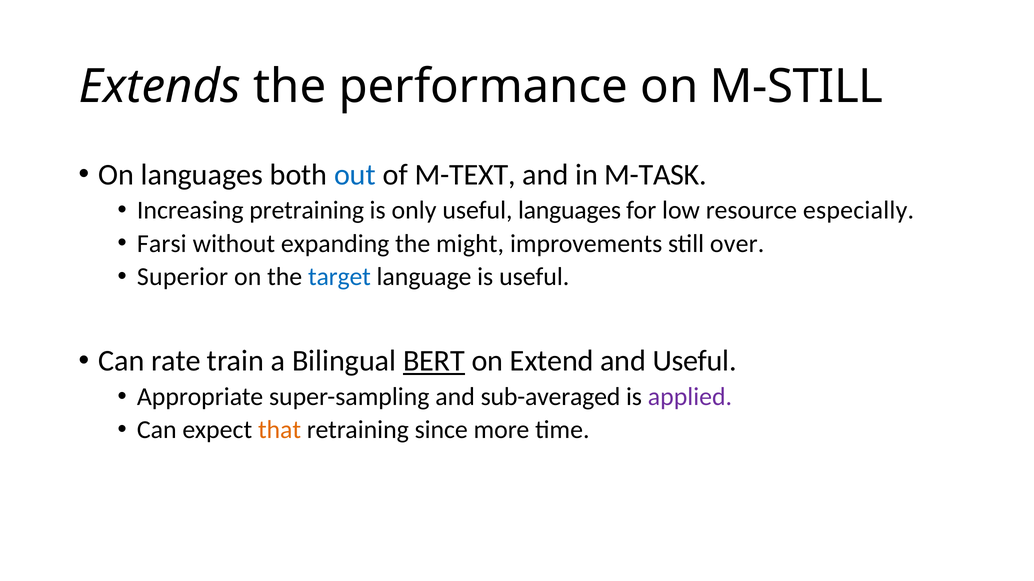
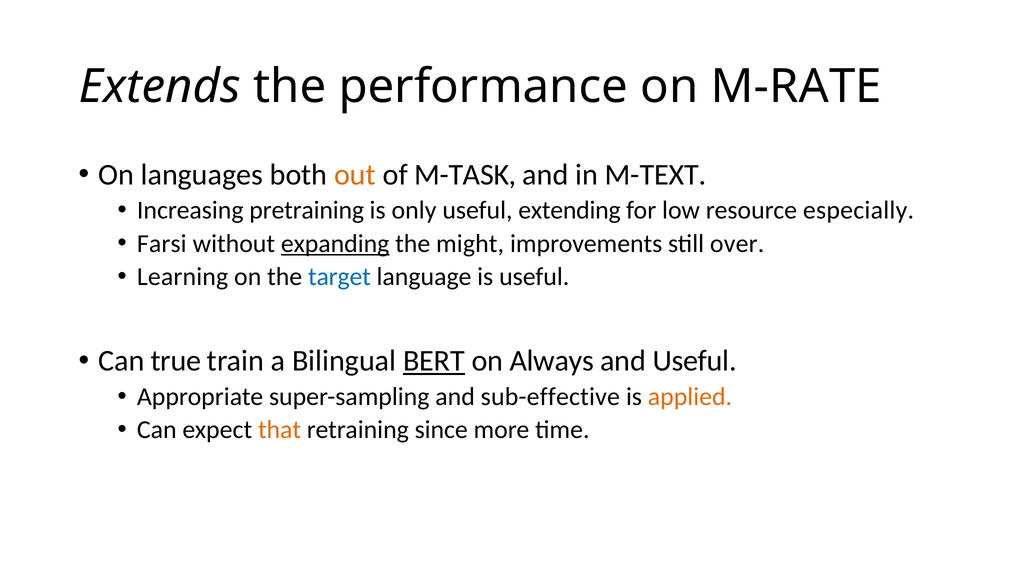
M-STILL: M-STILL -> M-RATE (796, 87)
out colour: blue -> orange (355, 175)
M-TEXT: M-TEXT -> M-TASK (465, 175)
M-TASK: M-TASK -> M-TEXT (656, 175)
useful languages: languages -> extending (570, 210)
expanding underline: none -> present (335, 244)
Superior: Superior -> Learning (183, 277)
rate: rate -> true (176, 361)
Extend: Extend -> Always (552, 361)
sub-averaged: sub-averaged -> sub-effective (550, 397)
applied colour: purple -> orange (690, 397)
